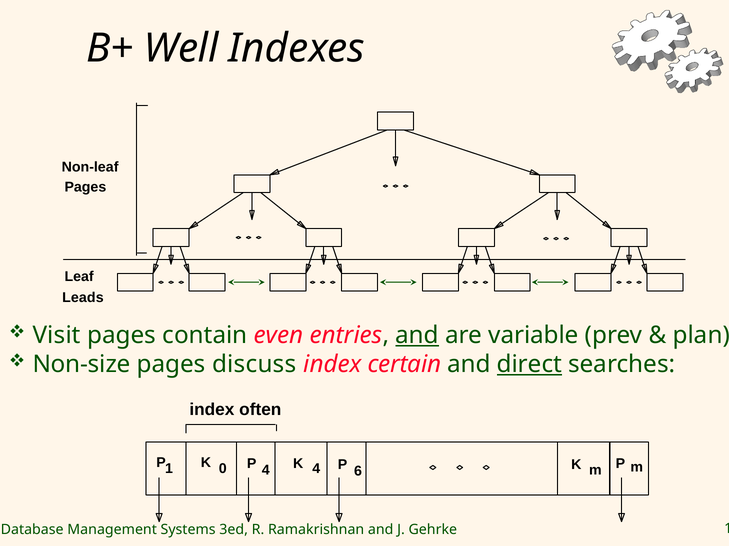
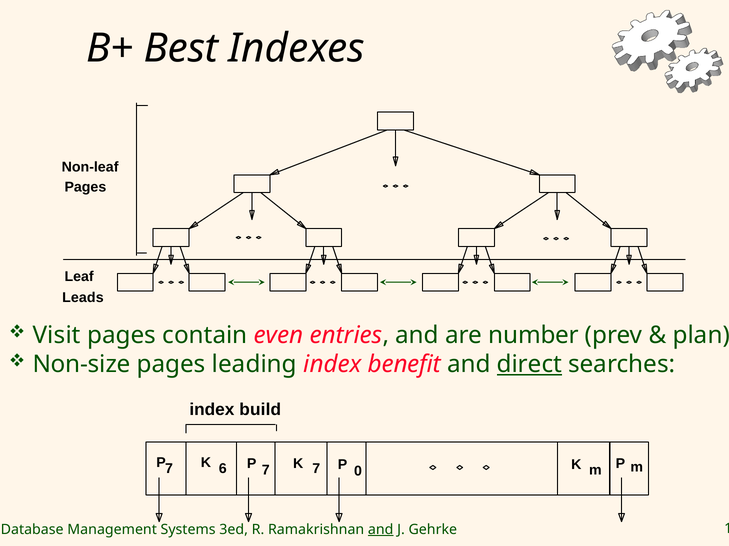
Well: Well -> Best (181, 48)
and underline: present -> none (417, 336)
variable: variable -> number (534, 336)
discuss: discuss -> leading (254, 365)
certain: certain -> benefit (404, 365)
often: often -> build (260, 410)
1: 1 -> 7 (169, 469)
0: 0 -> 6 (223, 469)
4: 4 -> 7 (266, 471)
K 4: 4 -> 7 (316, 469)
6: 6 -> 0 (358, 472)
and underline: none -> present (381, 530)
